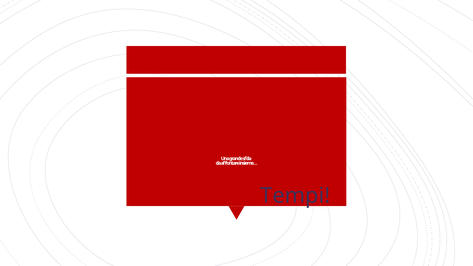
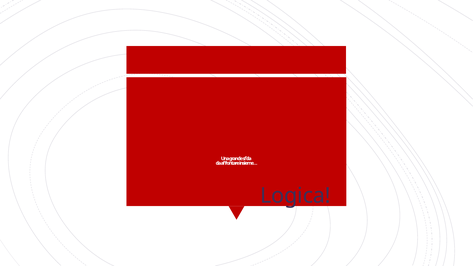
Tempi: Tempi -> Logica (295, 196)
